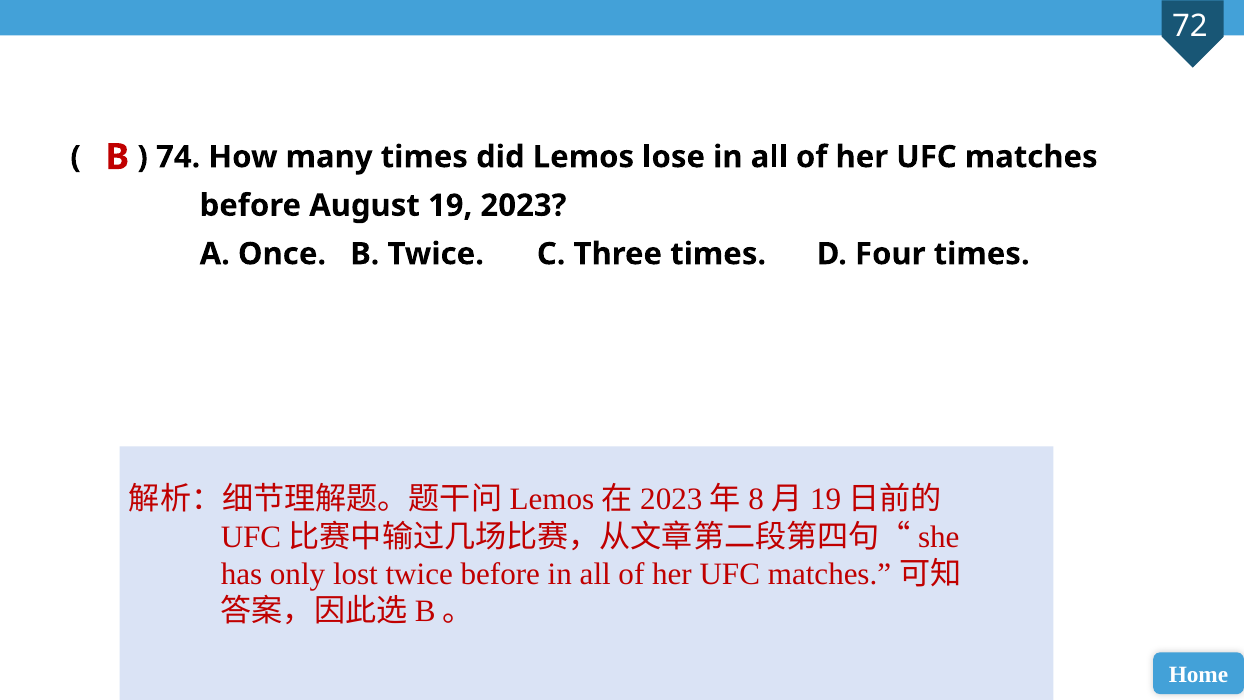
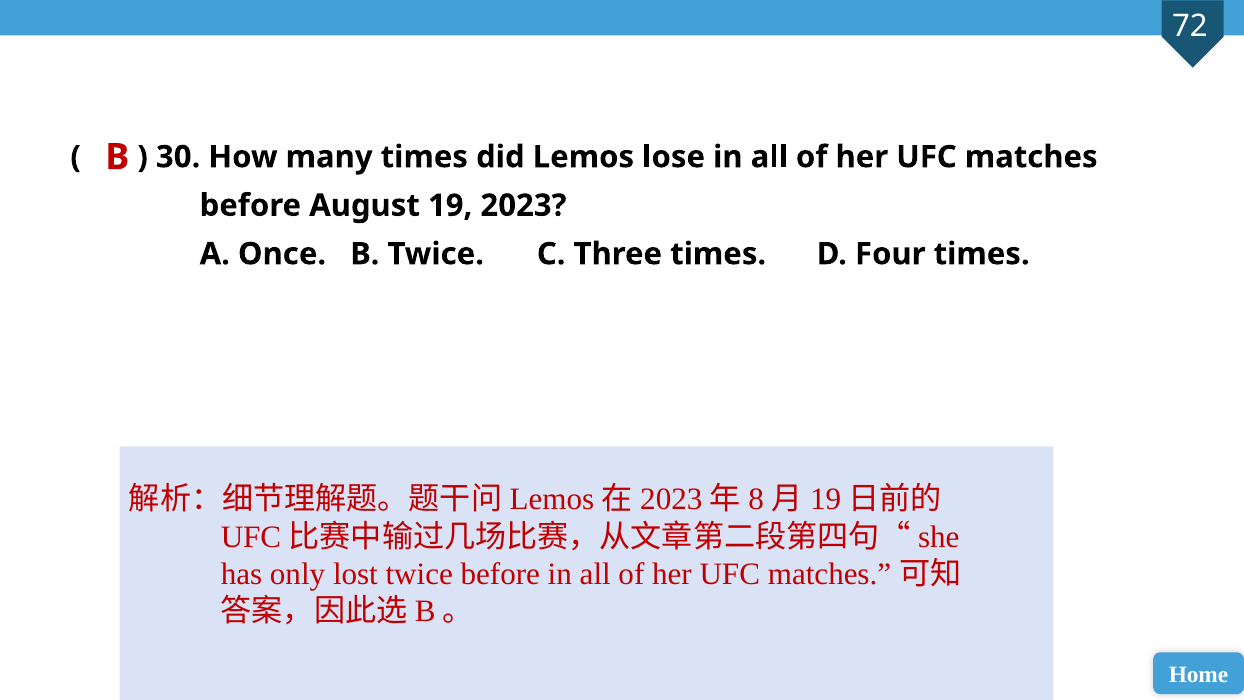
74: 74 -> 30 (178, 157)
